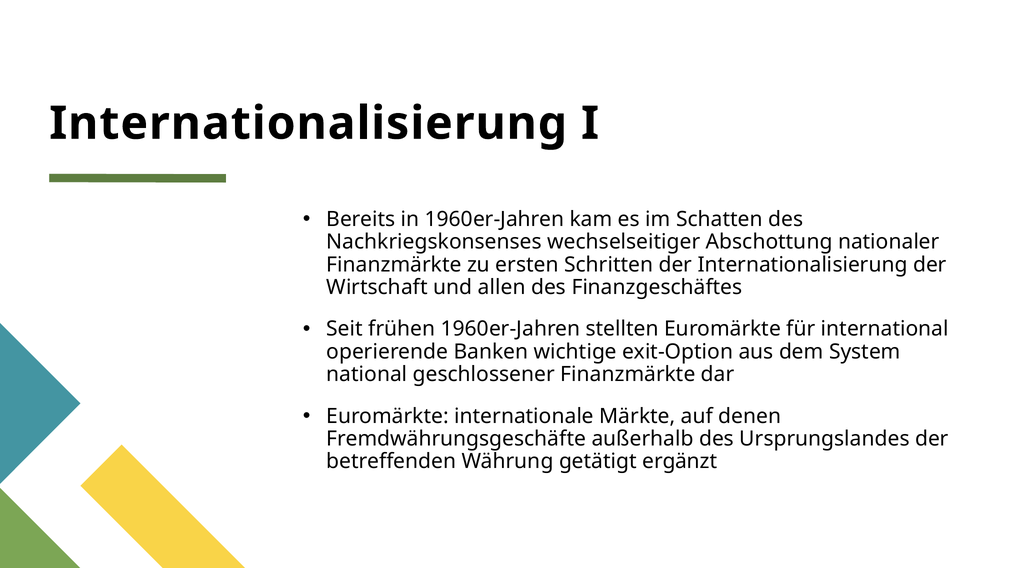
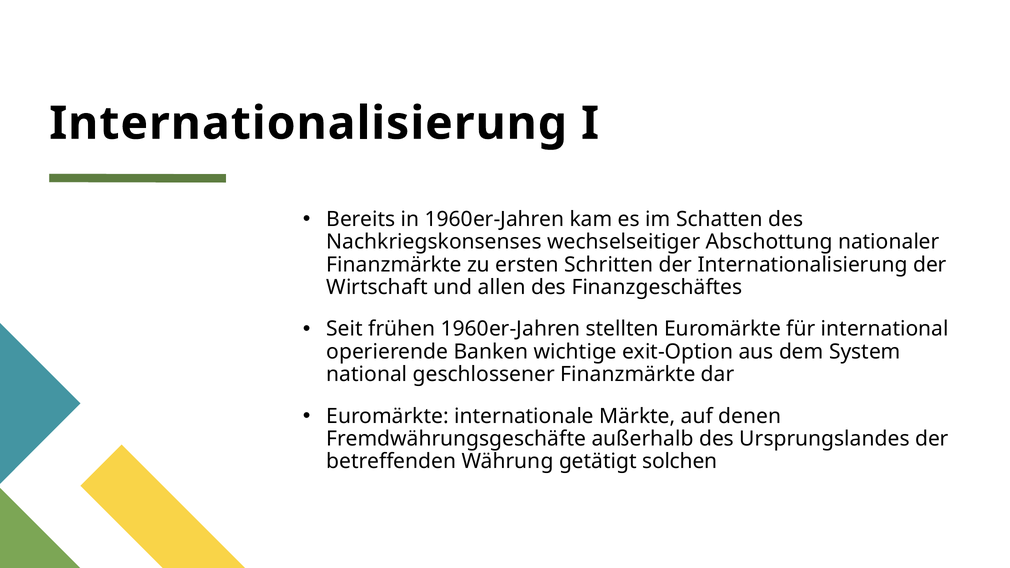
ergänzt: ergänzt -> solchen (680, 462)
